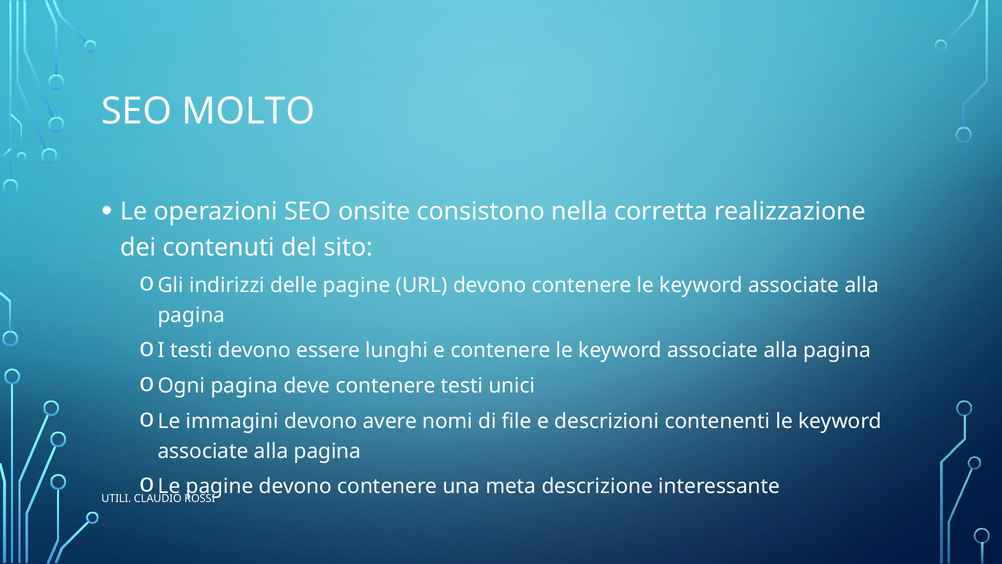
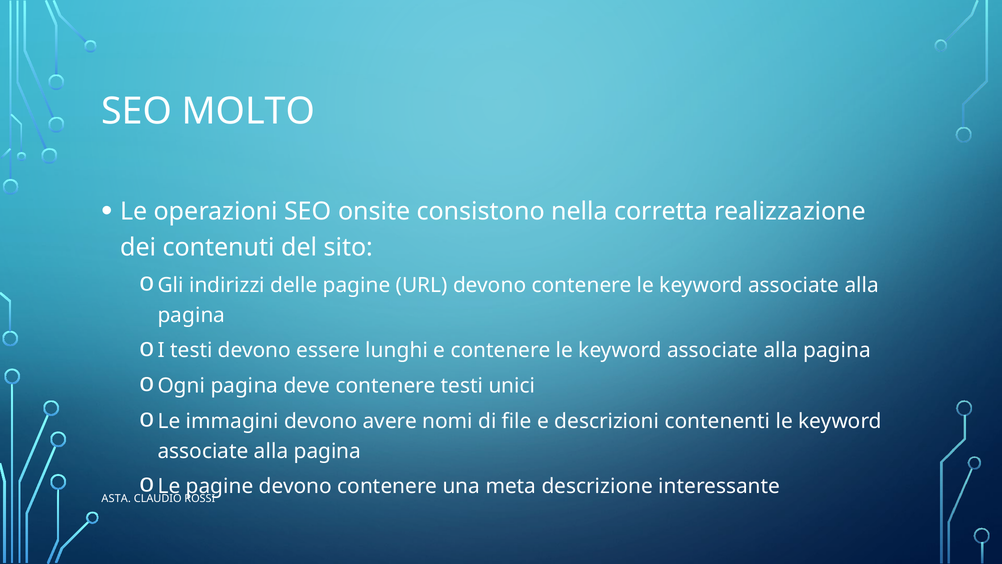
UTILI: UTILI -> ASTA (116, 498)
